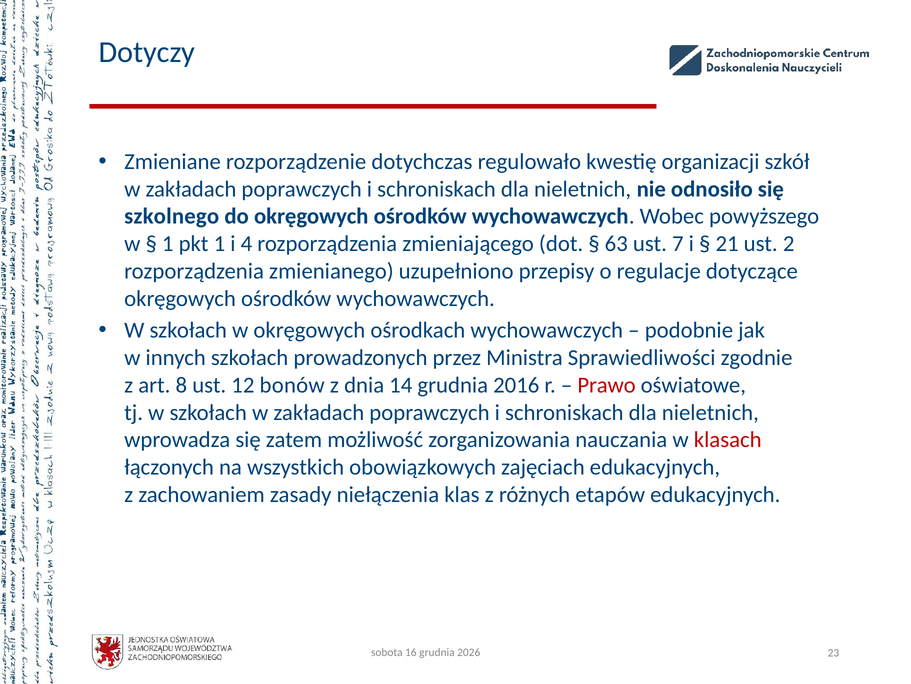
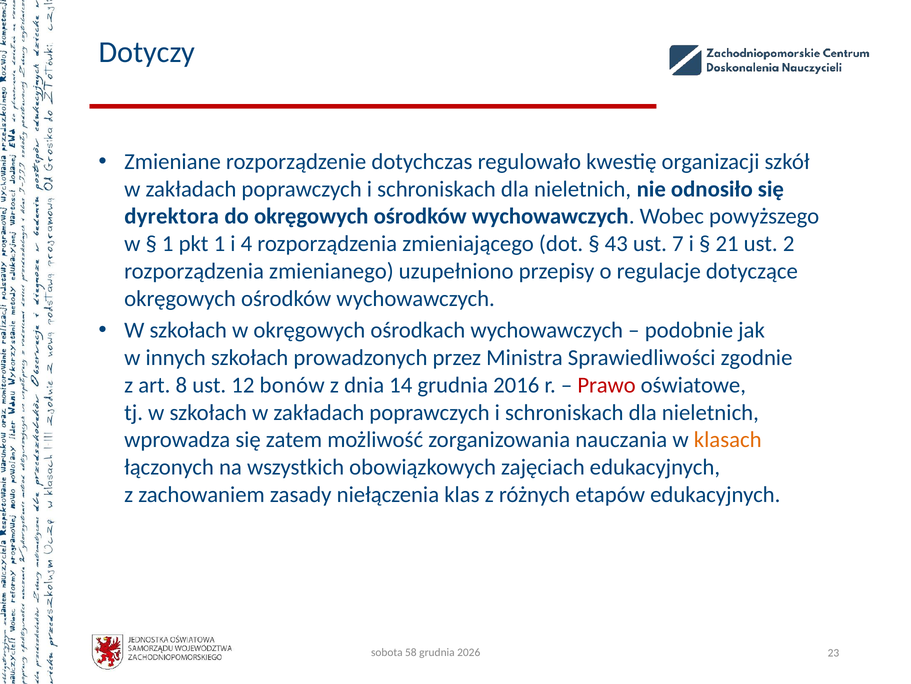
szkolnego: szkolnego -> dyrektora (172, 216)
63: 63 -> 43 (616, 244)
klasach colour: red -> orange (728, 439)
16: 16 -> 58 (411, 652)
